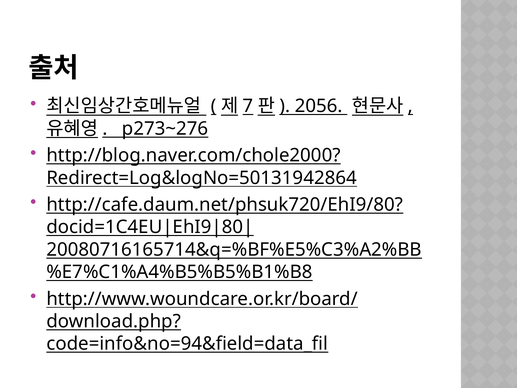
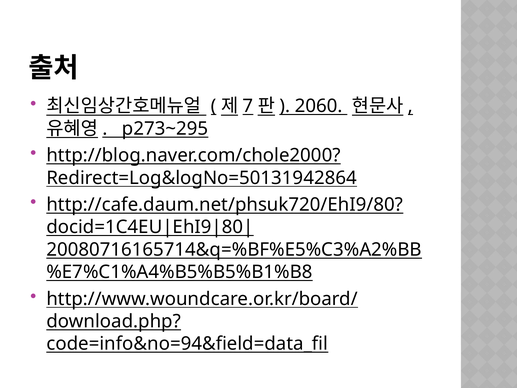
2056: 2056 -> 2060 (319, 106)
p273~276: p273~276 -> p273~295 (165, 129)
